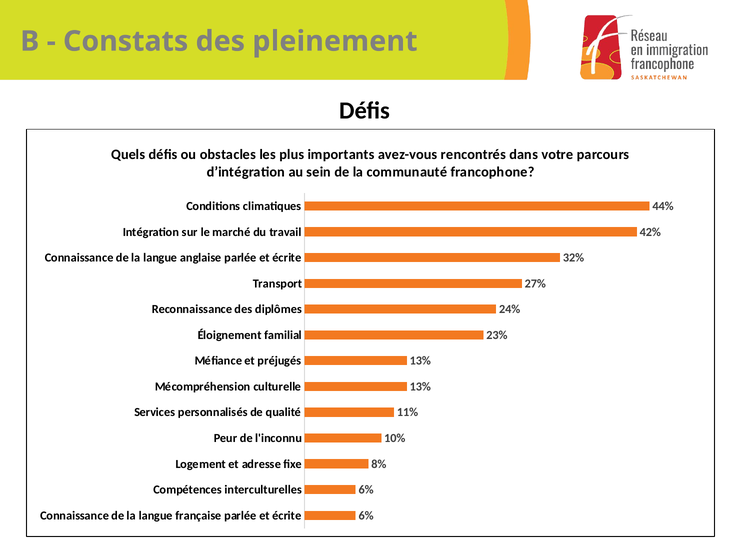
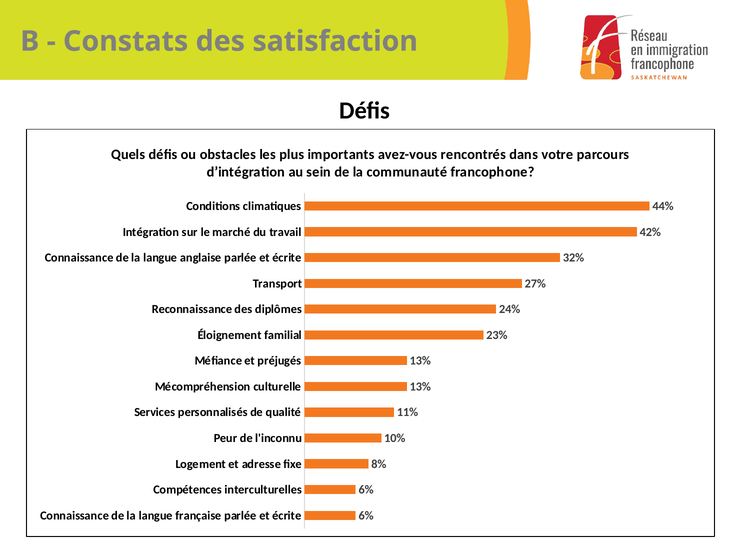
pleinement: pleinement -> satisfaction (335, 41)
